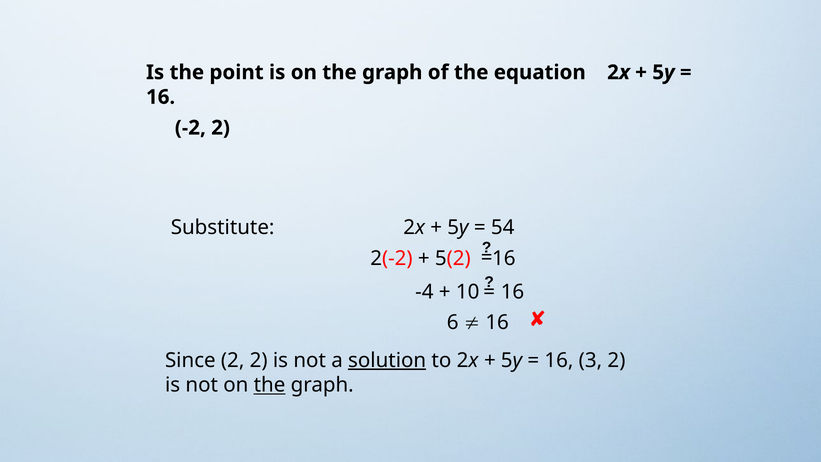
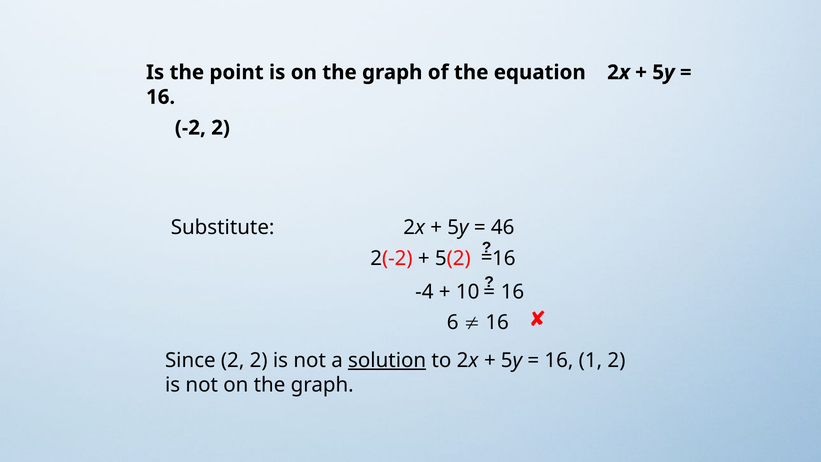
54: 54 -> 46 (503, 227)
3: 3 -> 1 (590, 360)
the underline: present -> none (270, 385)
